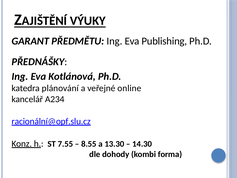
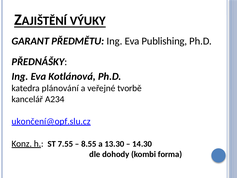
online: online -> tvorbě (129, 88)
racionální@opf.slu.cz: racionální@opf.slu.cz -> ukončení@opf.slu.cz (51, 121)
